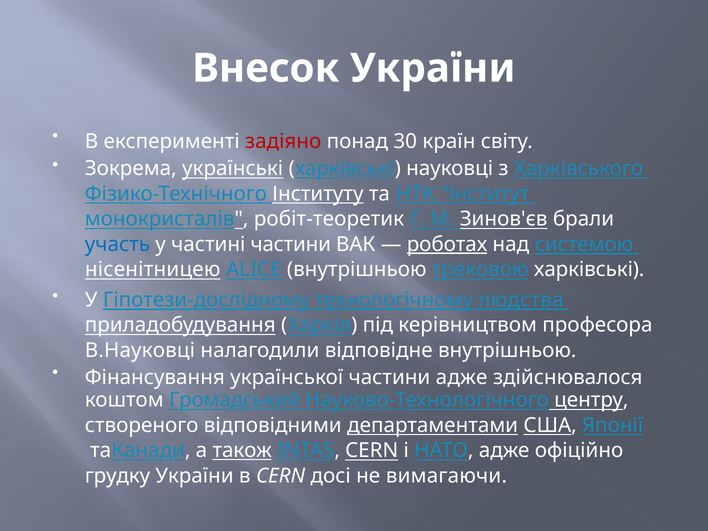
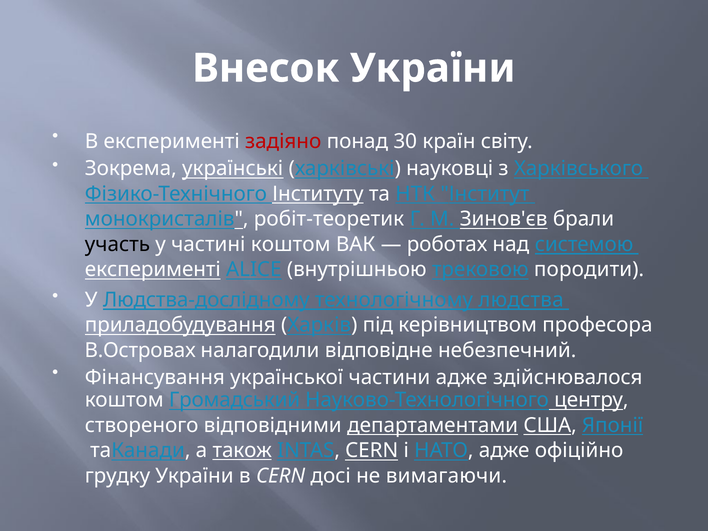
участь colour: blue -> black (117, 244)
частині частини: частини -> коштом (291, 244)
роботах underline: present -> none (447, 244)
нісенітницею: нісенітницею -> експерименті (153, 270)
трековою харківські: харківські -> породити (589, 270)
Гіпотези-дослідному: Гіпотези-дослідному -> Людства-дослідному (206, 300)
В.Науковці: В.Науковці -> В.Островах (140, 350)
відповідне внутрішньою: внутрішньою -> небезпечний (507, 350)
